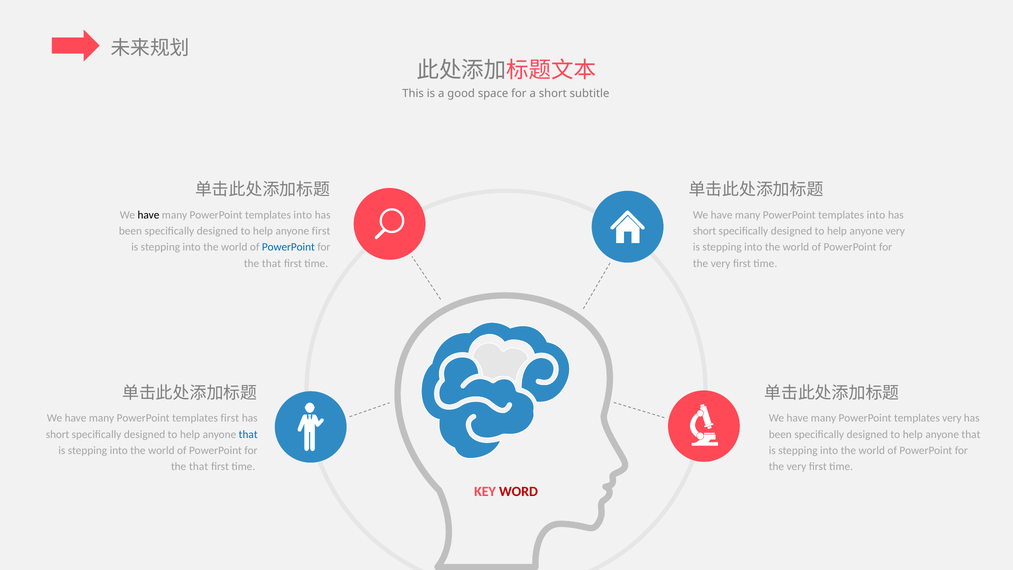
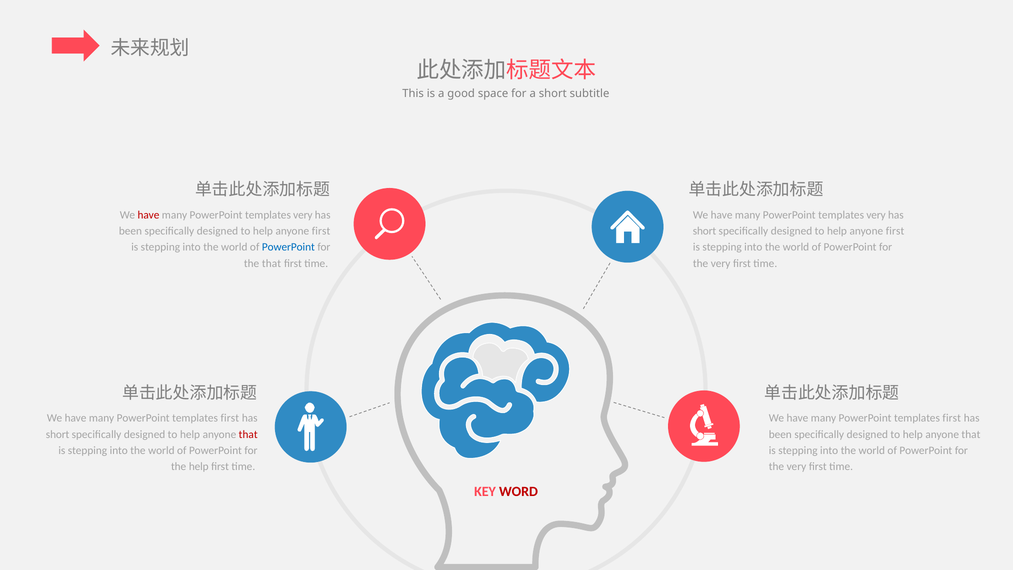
have colour: black -> red (148, 215)
into: into -> very (303, 215)
into: into -> very (876, 215)
very: very -> first (895, 231)
very: very -> first (952, 418)
that colour: blue -> red (248, 434)
that: that -> help (199, 467)
